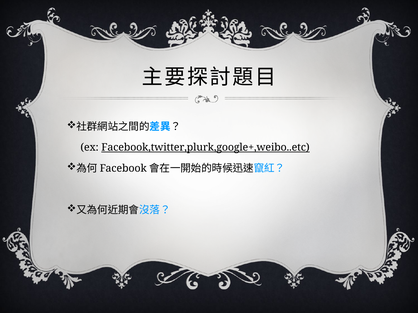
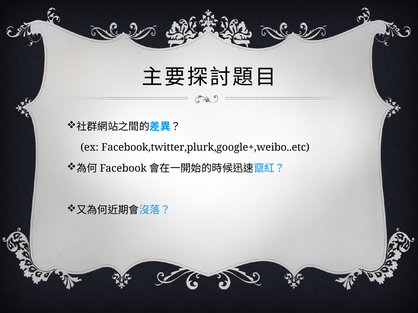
Facebook,twitter,plurk,google+,weibo..etc underline: present -> none (205, 148)
